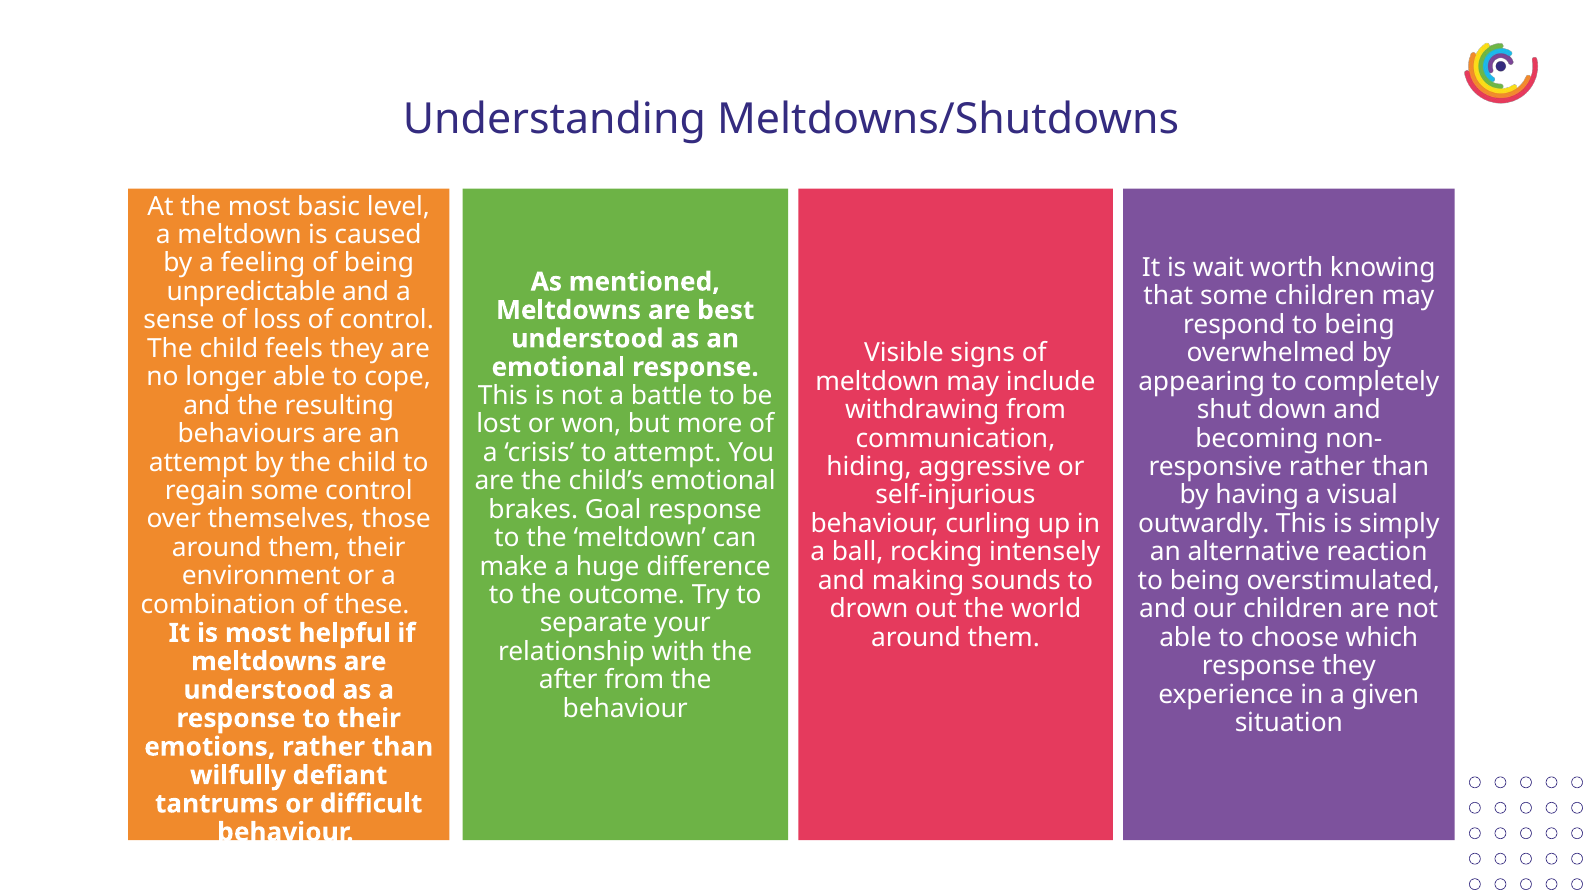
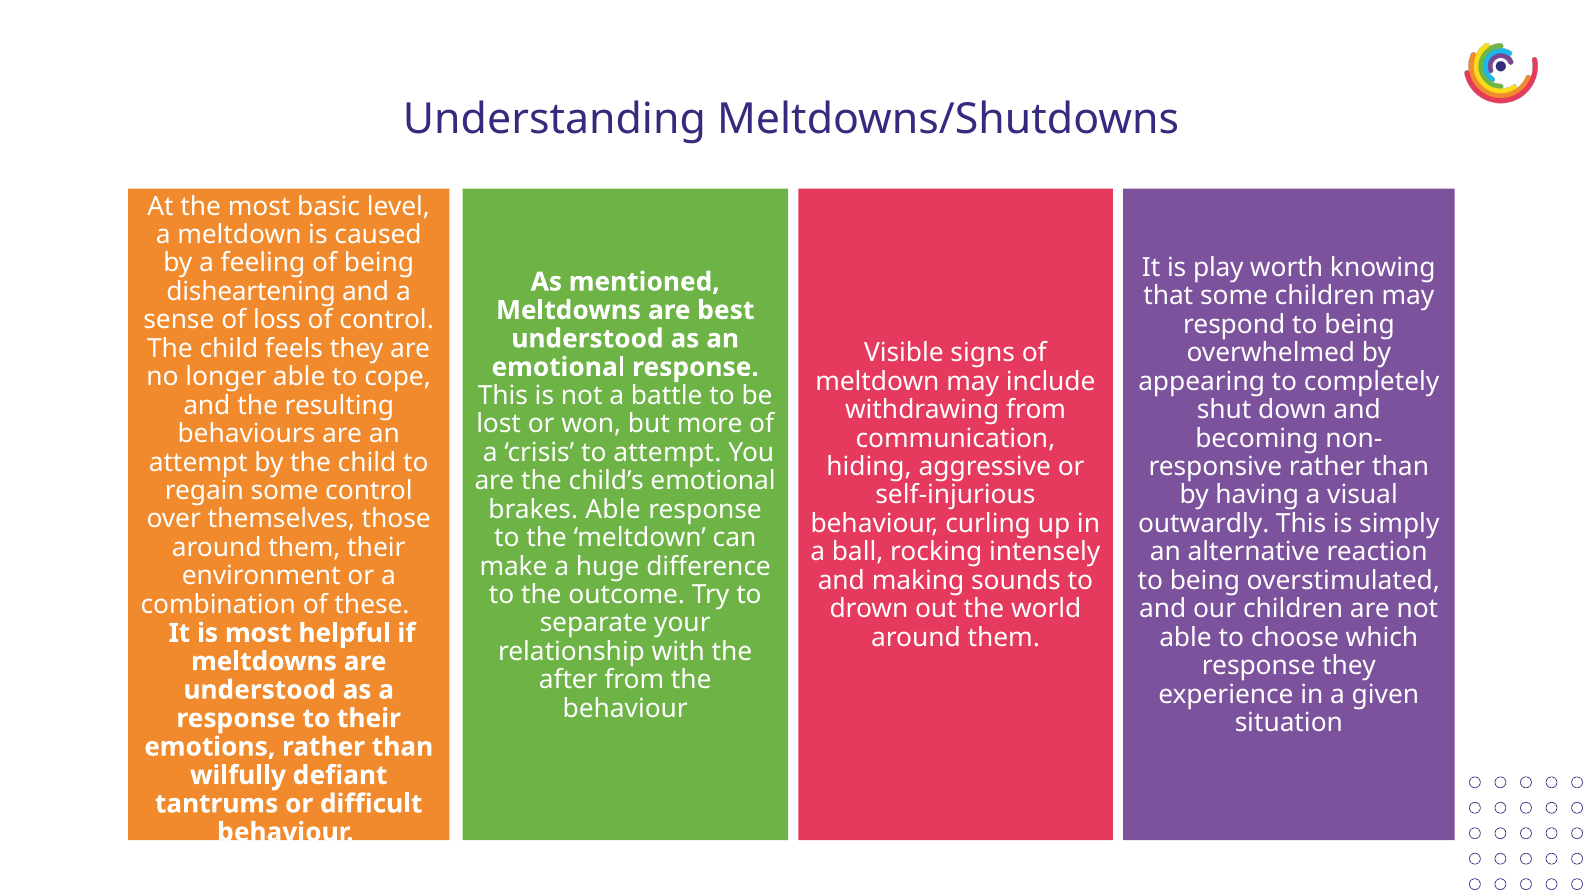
wait: wait -> play (1218, 268)
unpredictable: unpredictable -> disheartening (251, 292)
brakes Goal: Goal -> Able (613, 510)
